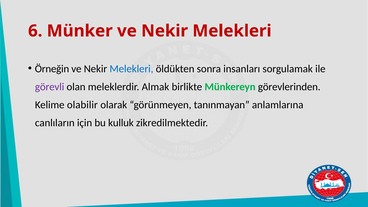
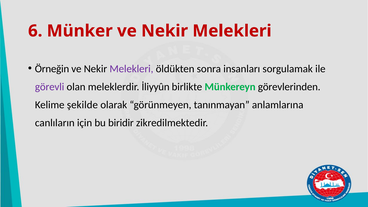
Melekleri colour: blue -> purple (131, 69)
Almak: Almak -> İliyyûn (156, 87)
olabilir: olabilir -> şekilde (82, 105)
kulluk: kulluk -> biridir (121, 123)
